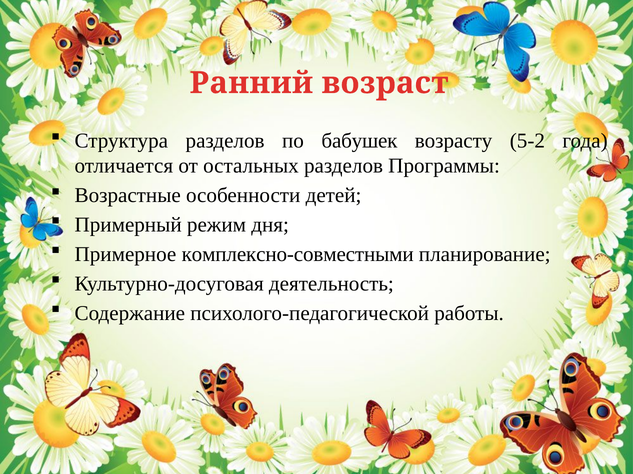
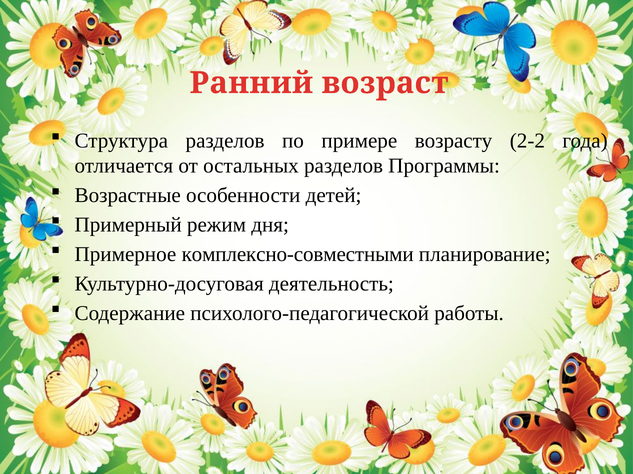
бабушек: бабушек -> примере (359, 141)
5‐2: 5‐2 -> 2‐2 (527, 141)
